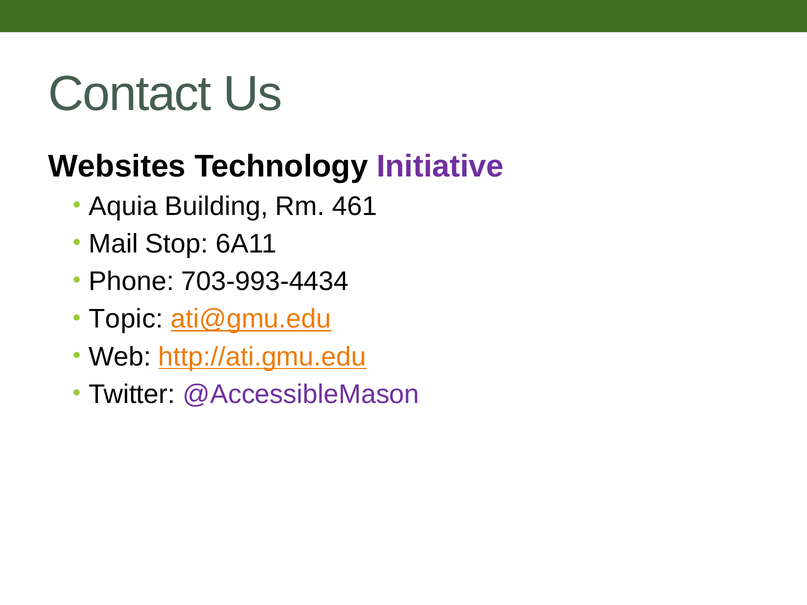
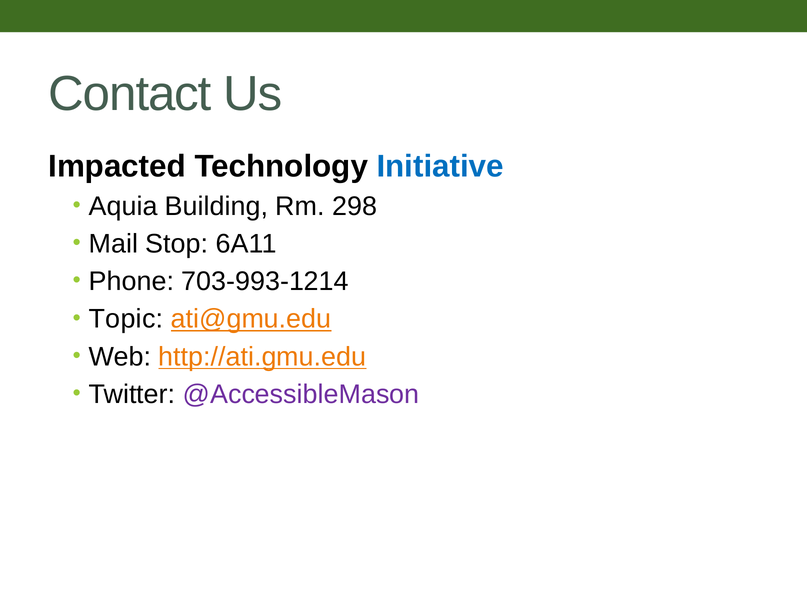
Websites: Websites -> Impacted (117, 166)
Initiative colour: purple -> blue (440, 166)
461: 461 -> 298 (355, 206)
703-993-4434: 703-993-4434 -> 703-993-1214 (265, 282)
